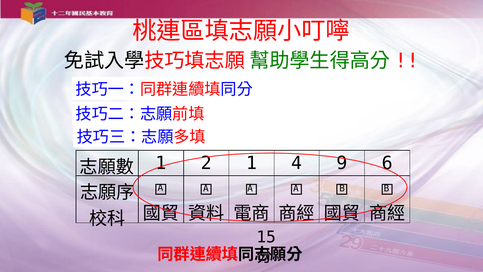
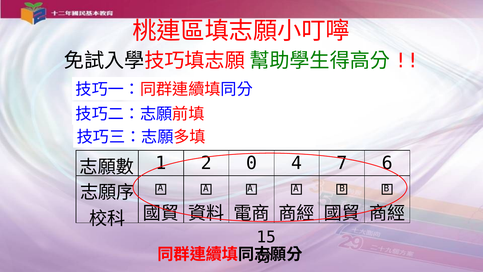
2 1: 1 -> 0 (251, 163)
9: 9 -> 7 (342, 163)
